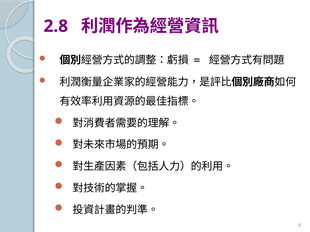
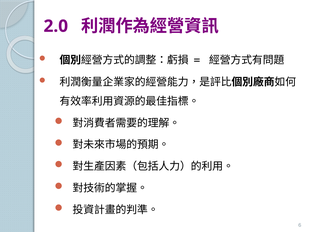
2.8: 2.8 -> 2.0 (56, 26)
